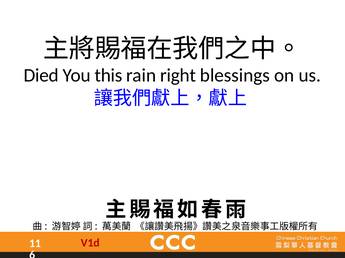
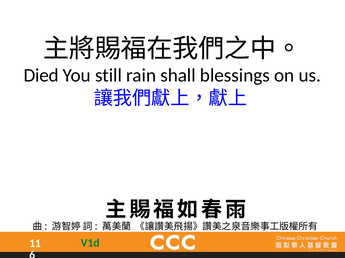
this: this -> still (108, 76)
right: right -> shall (178, 76)
V1d colour: red -> green (90, 244)
